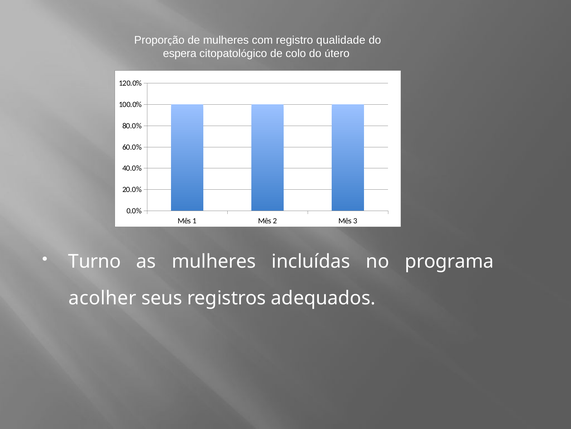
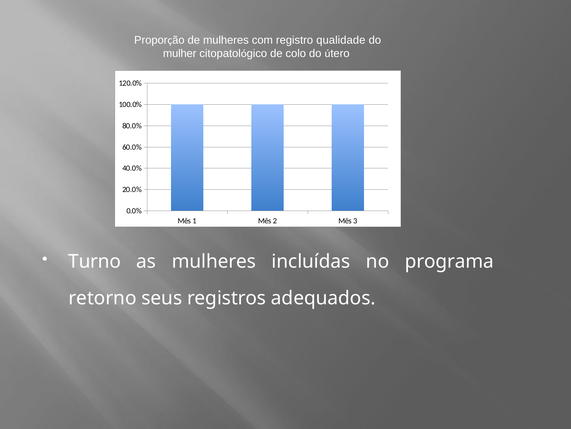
espera: espera -> mulher (180, 54)
acolher: acolher -> retorno (102, 298)
